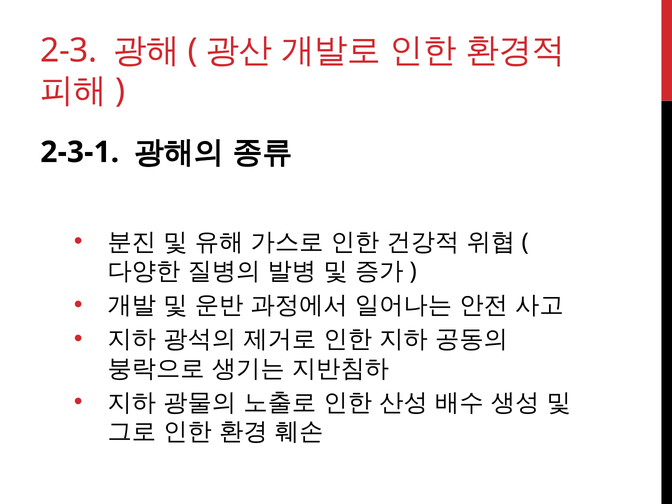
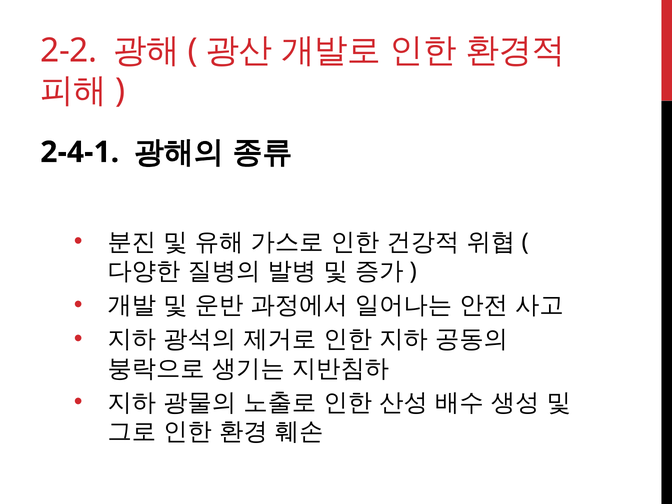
2-3: 2-3 -> 2-2 (69, 51)
2-3-1: 2-3-1 -> 2-4-1 (80, 152)
